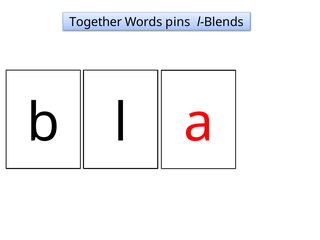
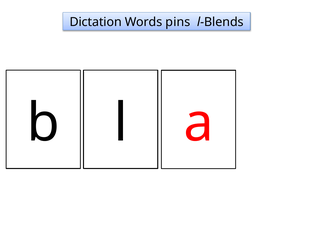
Together: Together -> Dictation (96, 22)
